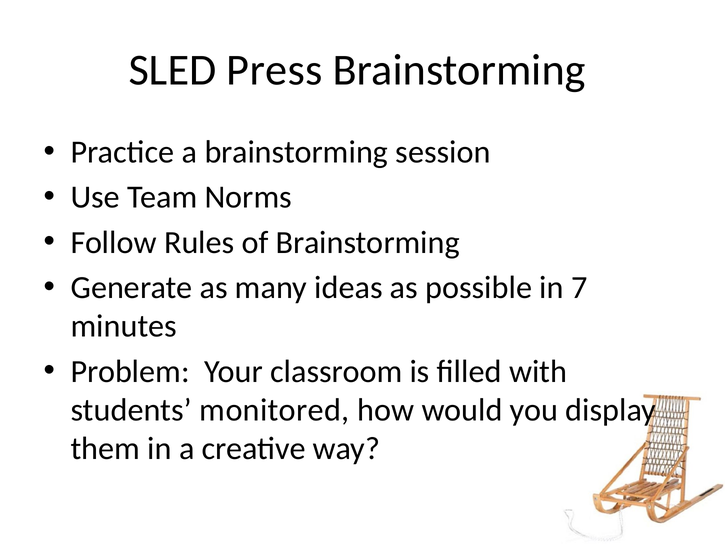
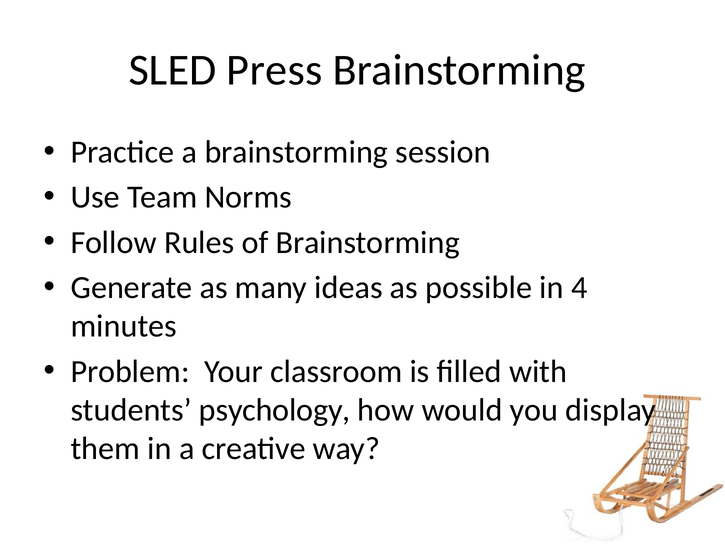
7: 7 -> 4 (579, 287)
monitored: monitored -> psychology (275, 410)
